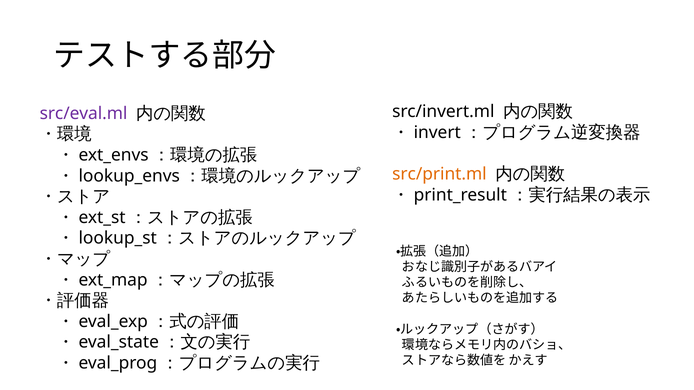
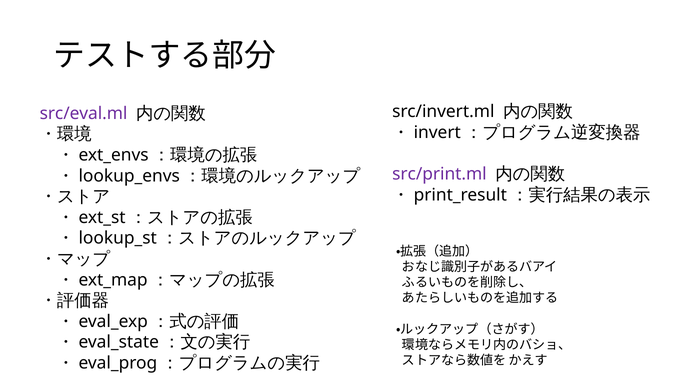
src/print.ml colour: orange -> purple (439, 174)
